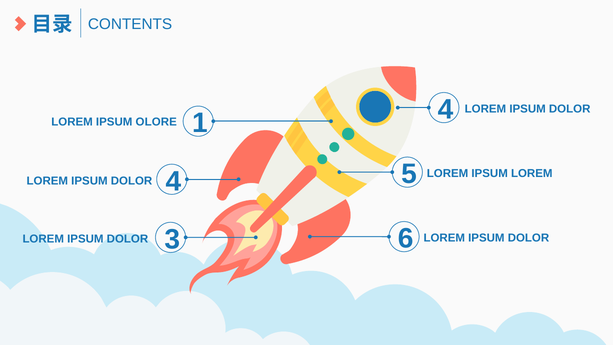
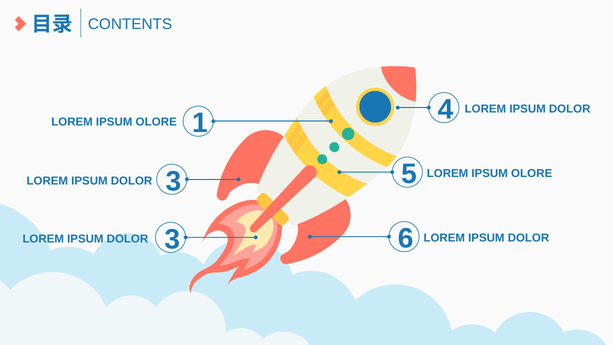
5 LOREM IPSUM LOREM: LOREM -> OLORE (532, 173)
4: 4 -> 3 (173, 181)
